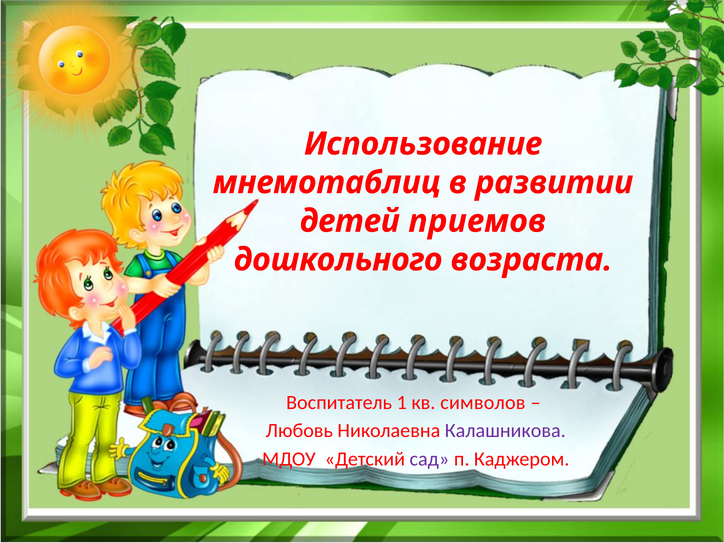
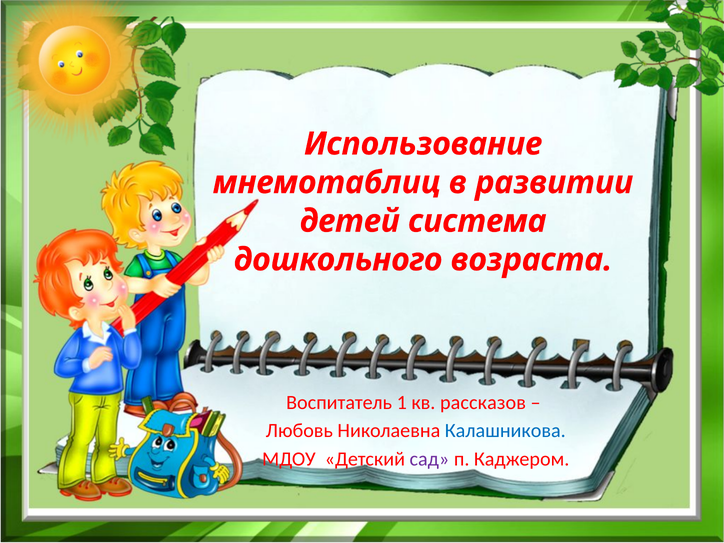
приемов: приемов -> система (477, 221)
символов: символов -> рассказов (483, 403)
Калашникова colour: purple -> blue (505, 431)
